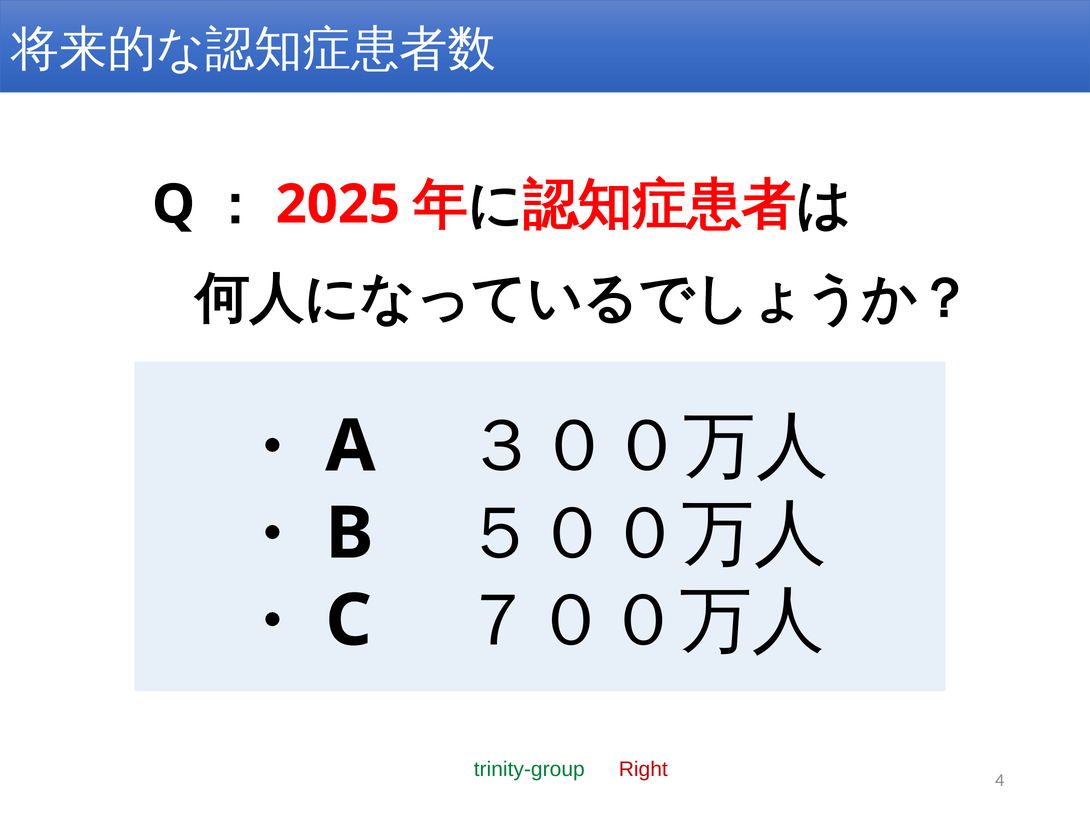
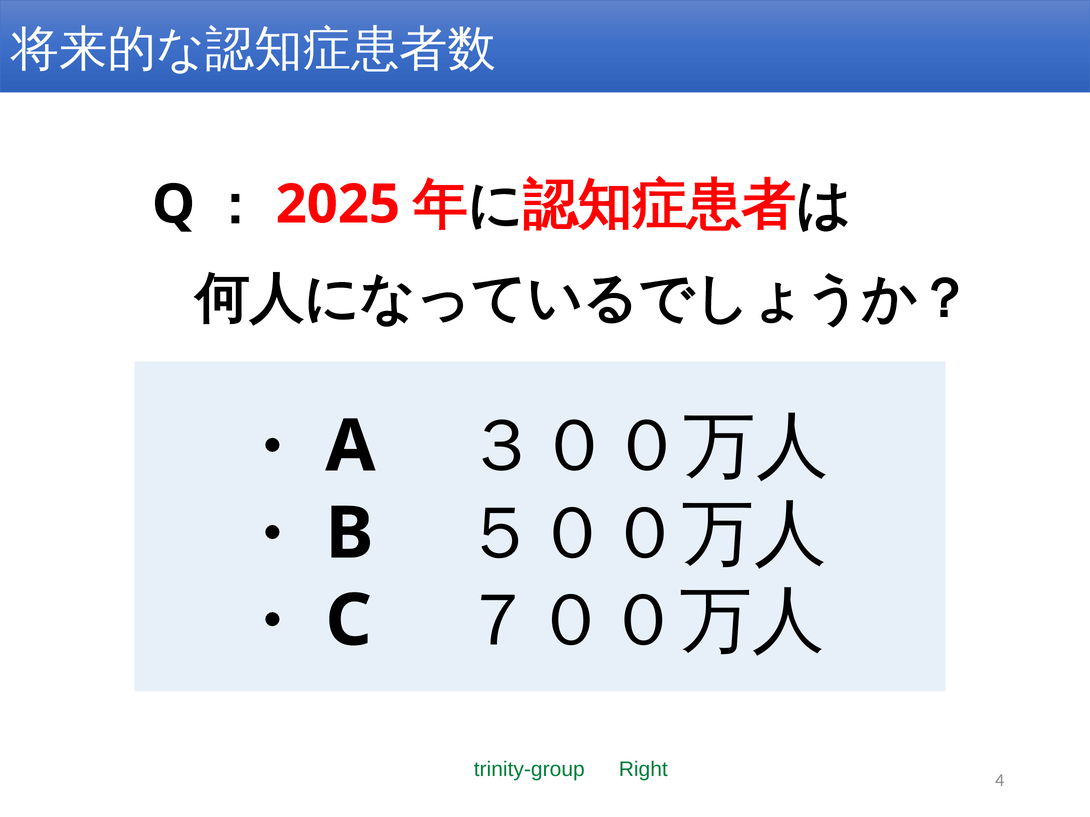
Right colour: red -> green (643, 770)
